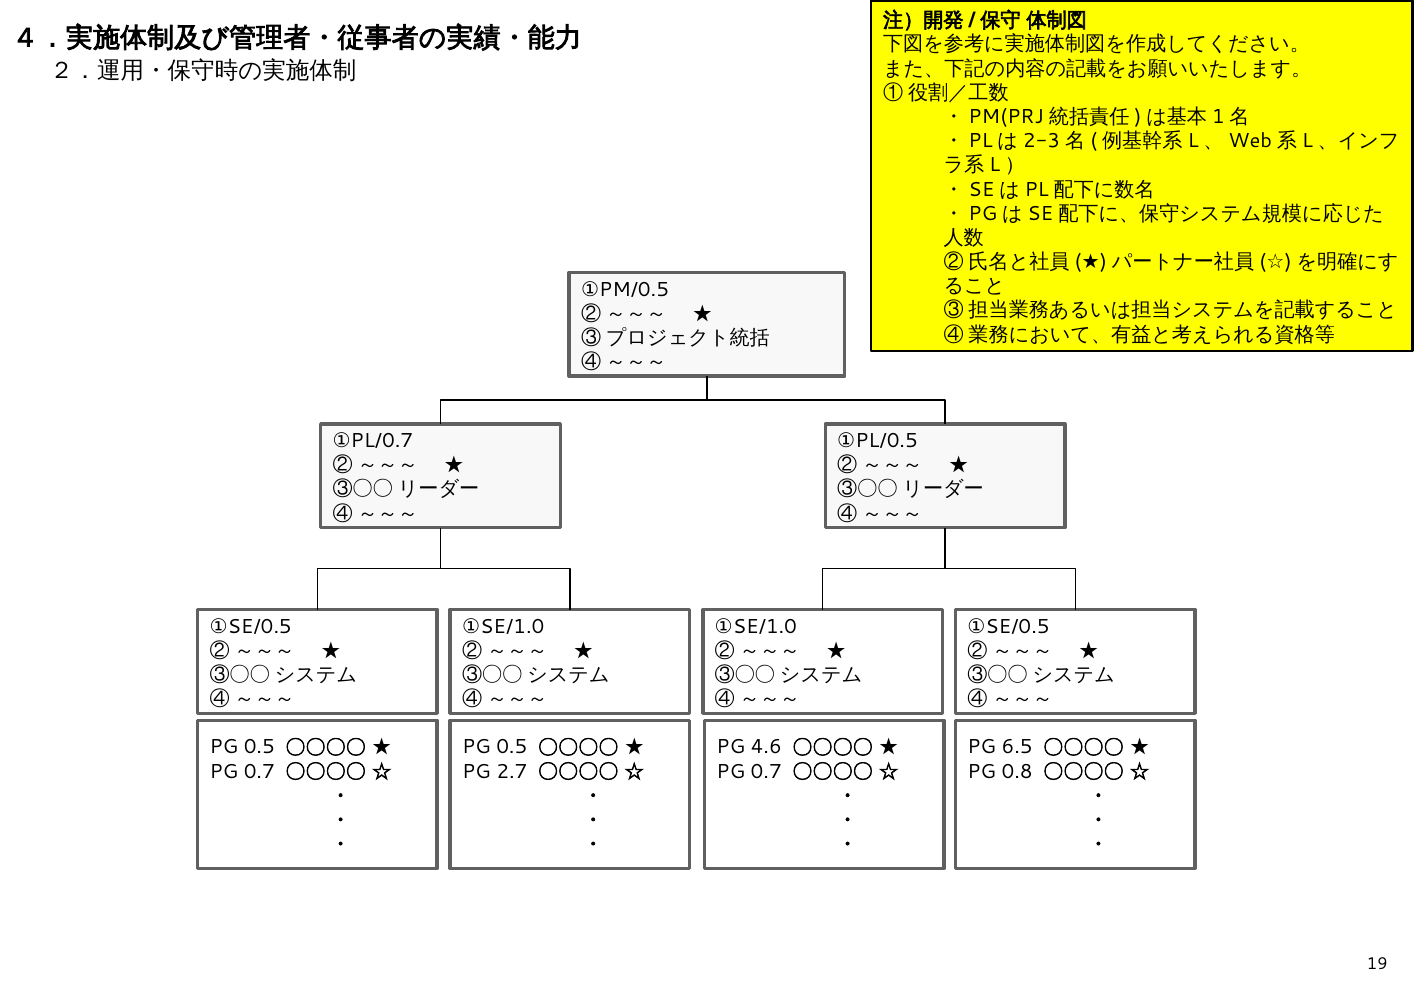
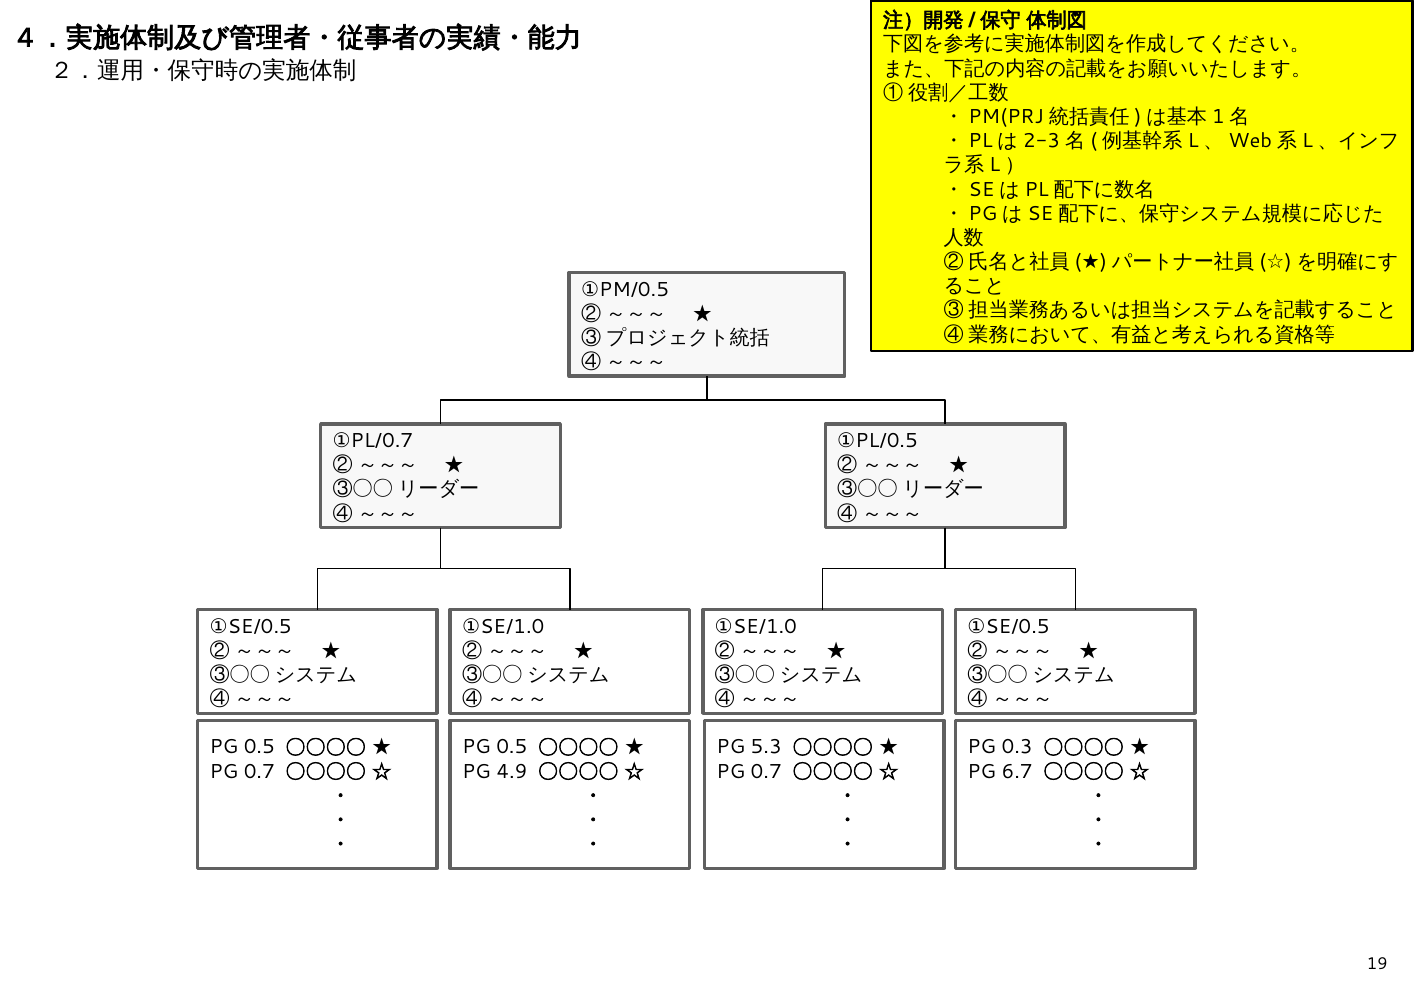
4.6: 4.6 -> 5.3 (766, 747)
6.5: 6.5 -> 0.3 (1017, 747)
2.7: 2.7 -> 4.9 (512, 771)
0.8: 0.8 -> 6.7 (1017, 771)
